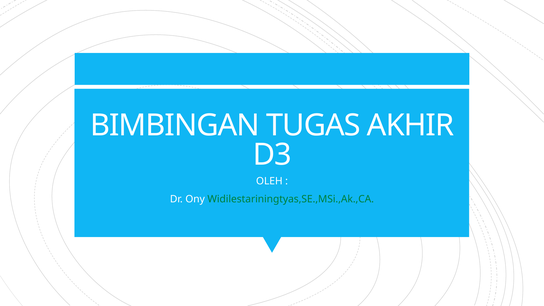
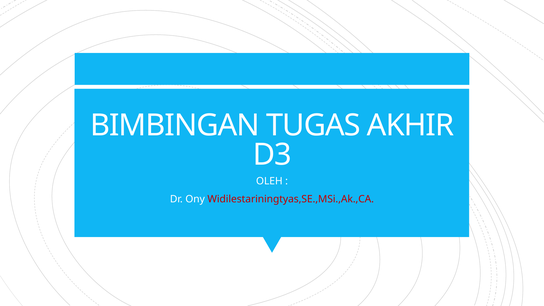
Widilestariningtyas,SE.,MSi.,Ak.,CA colour: green -> red (291, 199)
